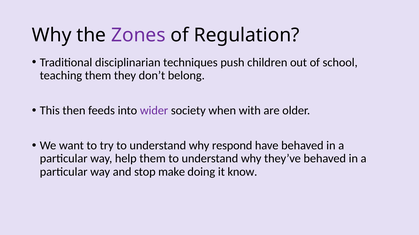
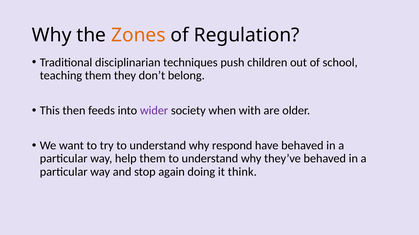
Zones colour: purple -> orange (138, 35)
make: make -> again (172, 172)
know: know -> think (242, 172)
